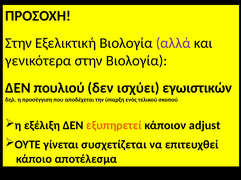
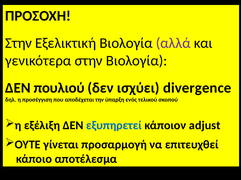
εγωιστικών: εγωιστικών -> divergence (197, 88)
εξυπηρετεί colour: orange -> blue (114, 126)
συσχετίζεται: συσχετίζεται -> προσαρμογή (114, 145)
